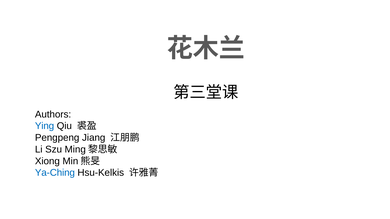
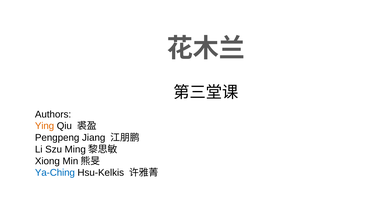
Ying colour: blue -> orange (45, 126)
